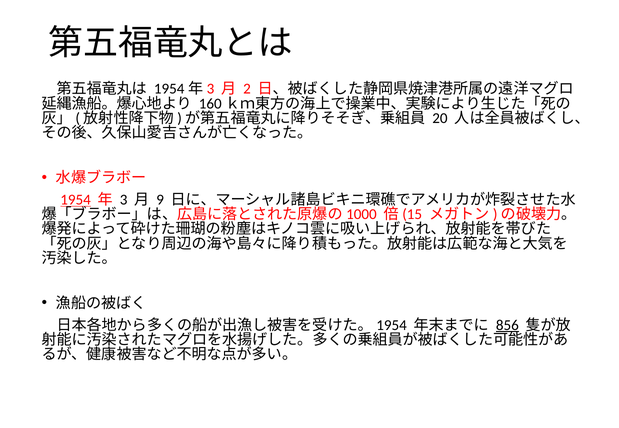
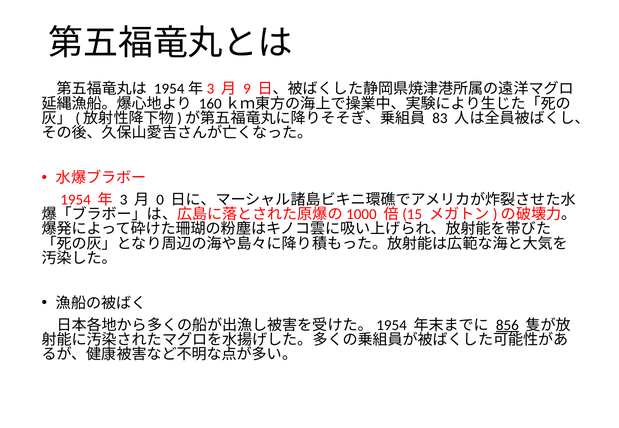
2: 2 -> 9 (247, 89)
20: 20 -> 83 (440, 118)
1954 underline: present -> none (76, 200)
9: 9 -> 0 (160, 200)
